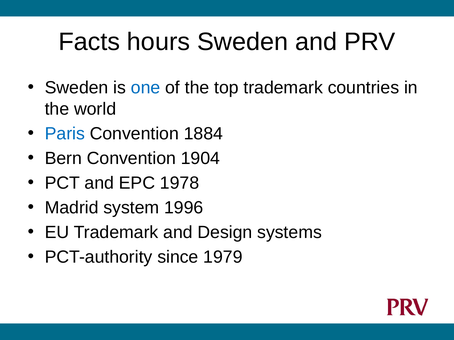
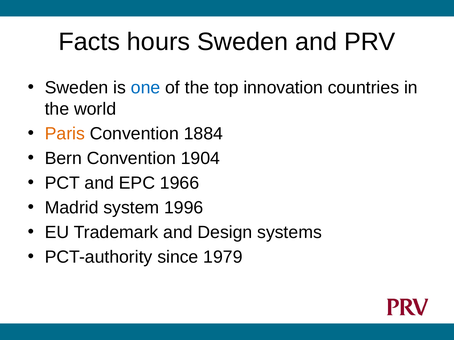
top trademark: trademark -> innovation (283, 88)
Paris colour: blue -> orange (65, 134)
1978: 1978 -> 1966 (180, 183)
